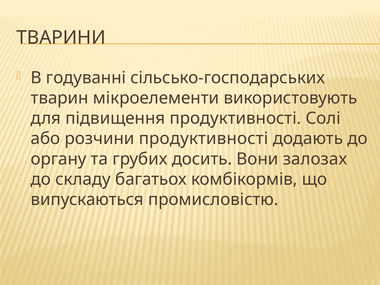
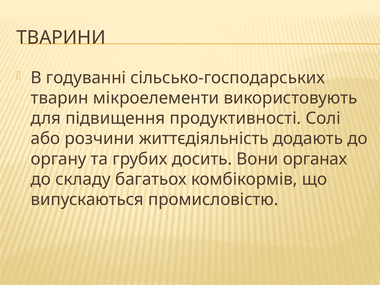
розчини продуктивності: продуктивності -> життєдіяльність (204, 139)
залозах: залозах -> органах (315, 159)
